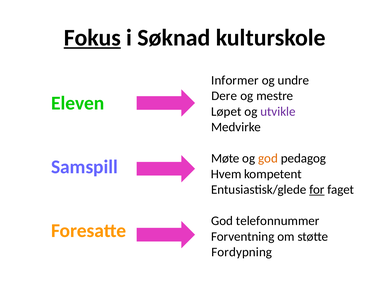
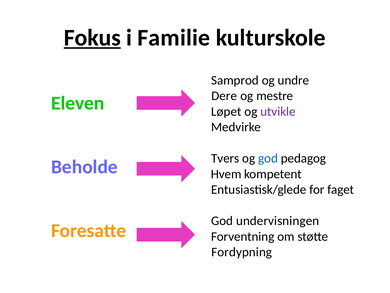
Søknad: Søknad -> Familie (174, 38)
Informer: Informer -> Samprod (235, 80)
Møte: Møte -> Tvers (225, 158)
god colour: orange -> blue (268, 158)
Samspill: Samspill -> Beholde (84, 167)
for underline: present -> none (317, 189)
telefonnummer: telefonnummer -> undervisningen (278, 220)
